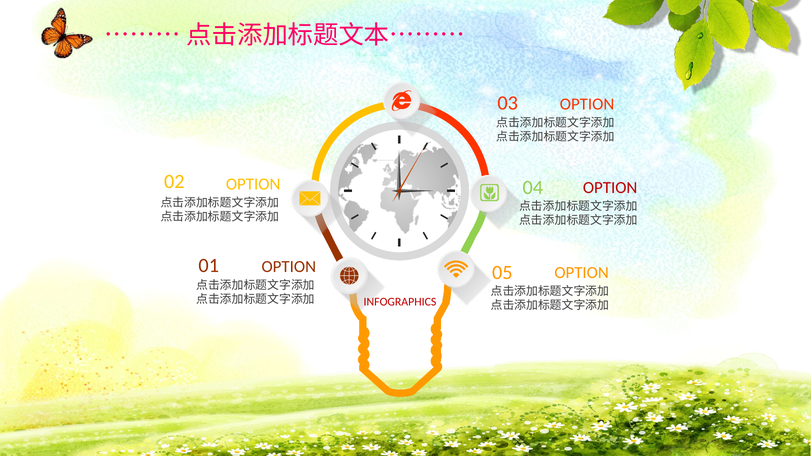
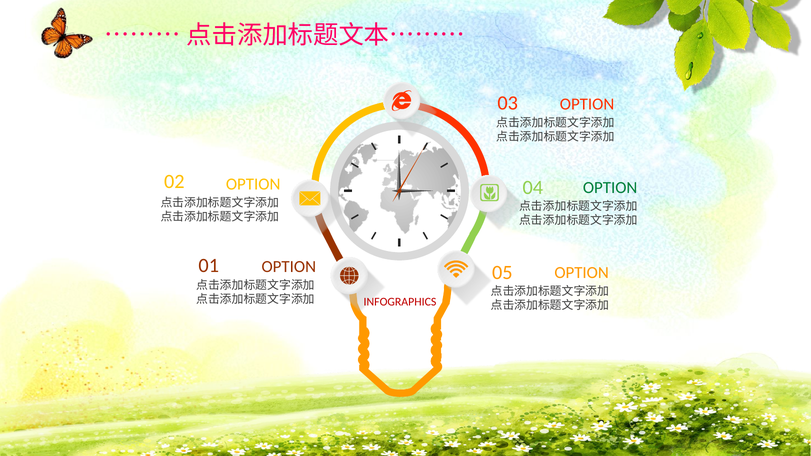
OPTION colour: red -> green (610, 188)
